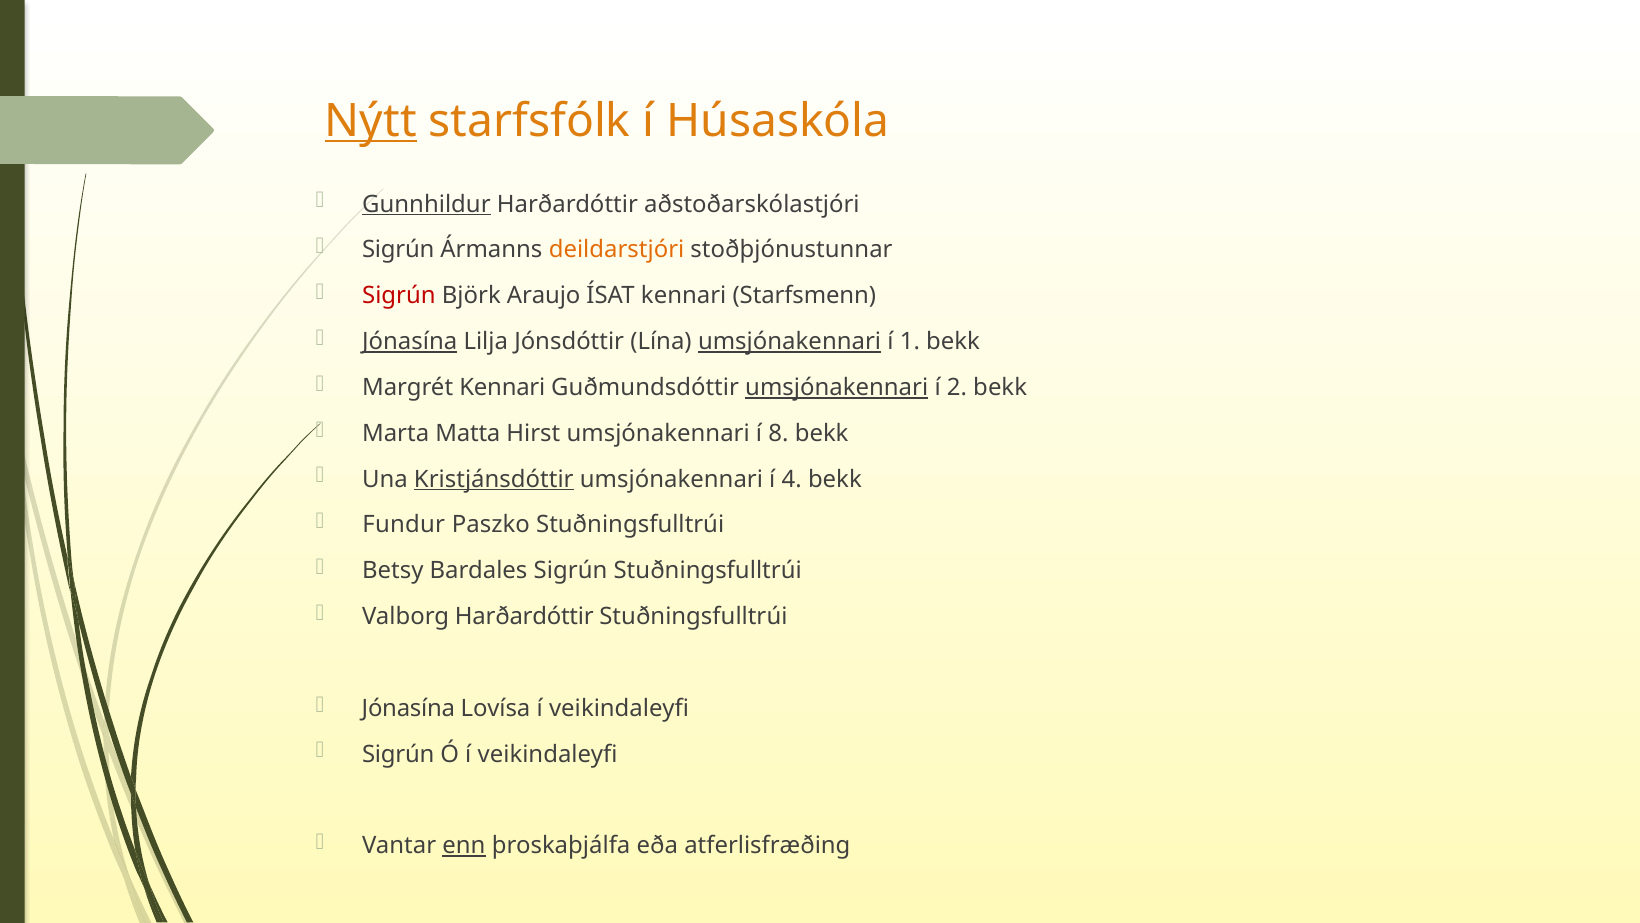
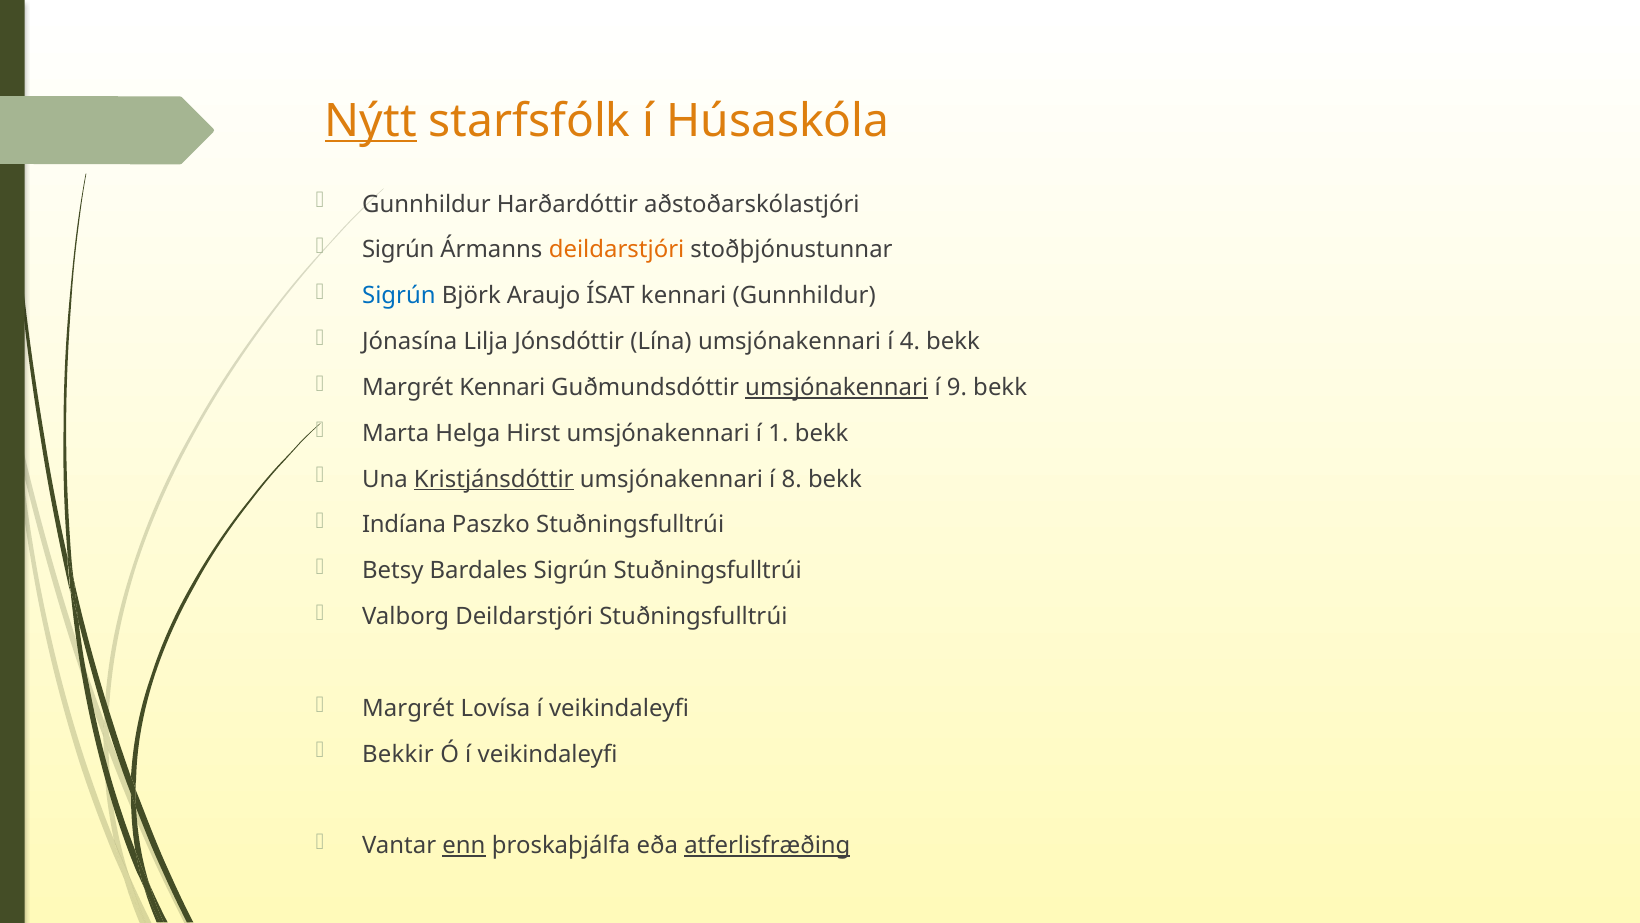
Gunnhildur underline: present -> none (426, 204)
Sigrún colour: red -> blue (399, 296)
kennari Starfsmenn: Starfsmenn -> Gunnhildur (804, 296)
Jónasína underline: present -> none (410, 342)
umsjónakennari underline: present -> none (790, 342)
1: 1 -> 4 (910, 342)
2: 2 -> 9 (957, 387)
Matta: Matta -> Helga (468, 433)
8: 8 -> 1 (778, 433)
4: 4 -> 8 (792, 479)
Fundur: Fundur -> Indíana (404, 525)
Valborg Harðardóttir: Harðardóttir -> Deildarstjóri (524, 616)
Jónasína: Jónasína -> Margrét (408, 708)
Sigrún: Sigrún -> Bekkir (398, 754)
atferlisfræðing underline: none -> present (767, 845)
